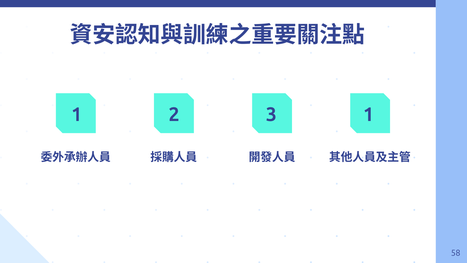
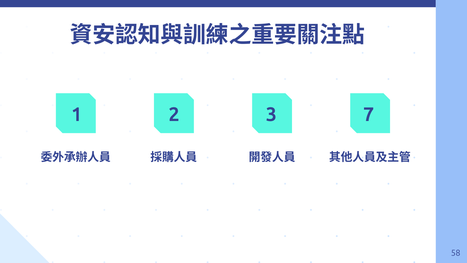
3 1: 1 -> 7 (369, 114)
